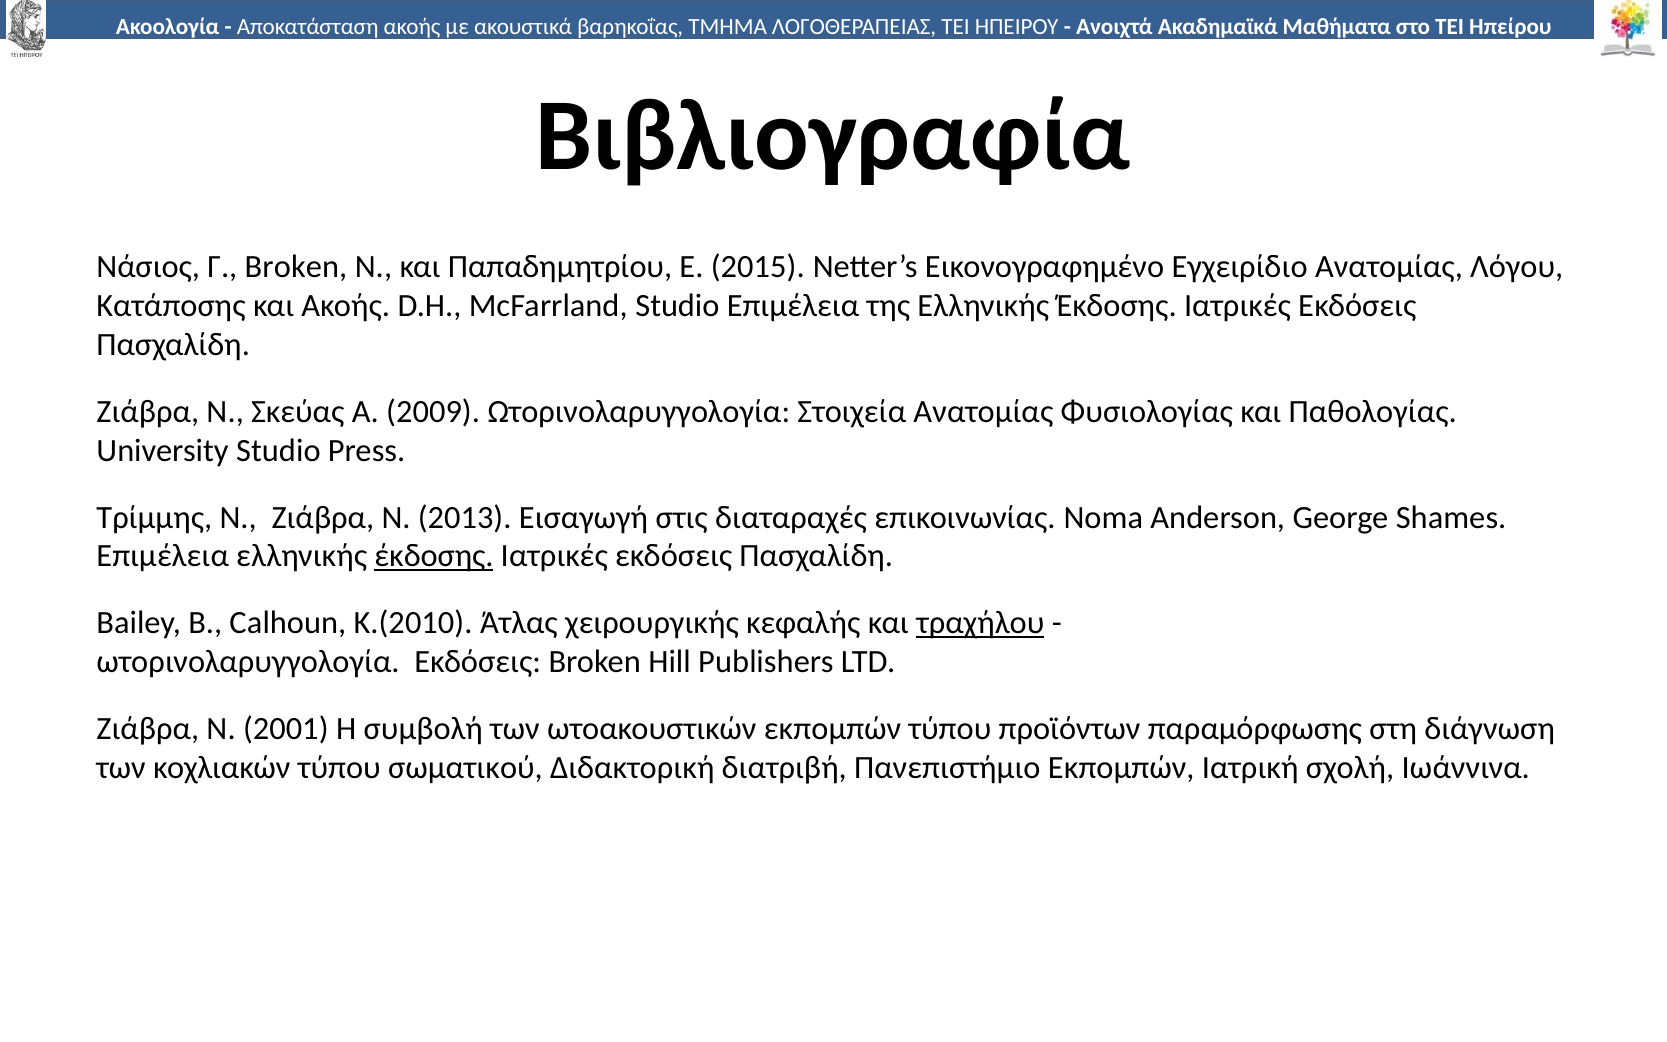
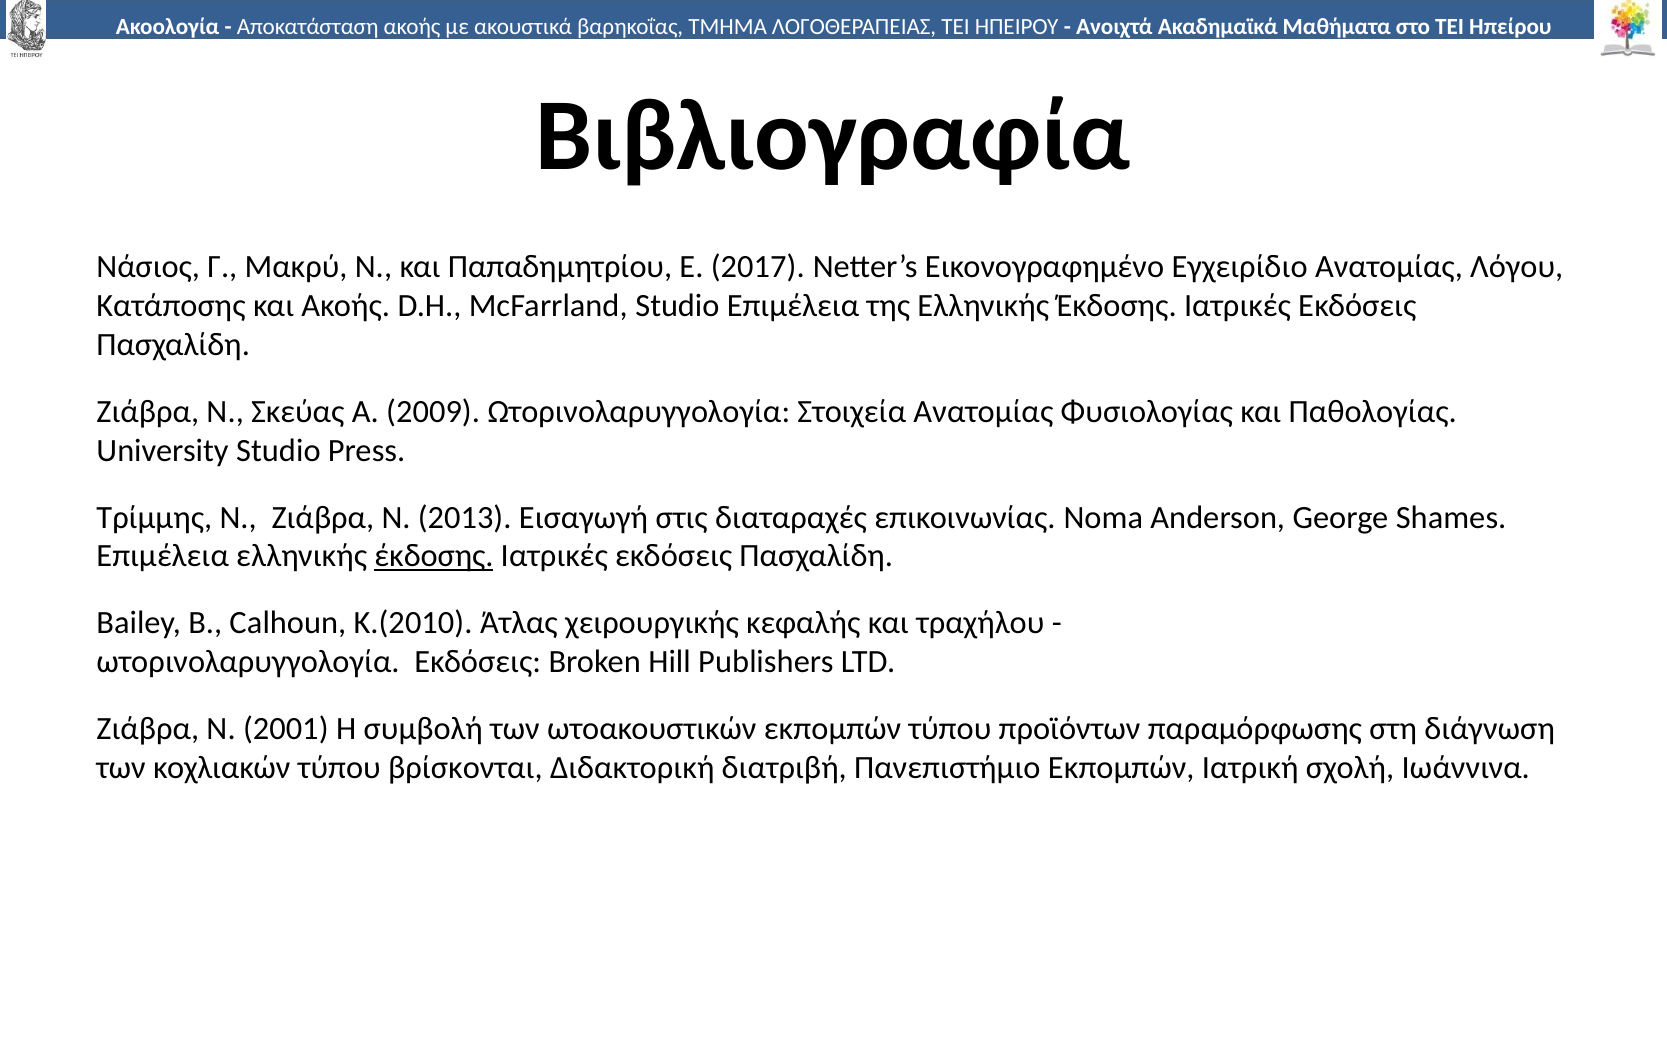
Γ Broken: Broken -> Μακρύ (296, 267)
2015: 2015 -> 2017 (758, 267)
τραχήλου underline: present -> none (980, 623)
σωματικού: σωματικού -> βρίσκονται (465, 767)
